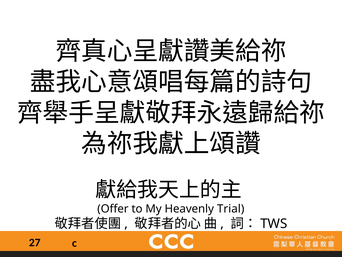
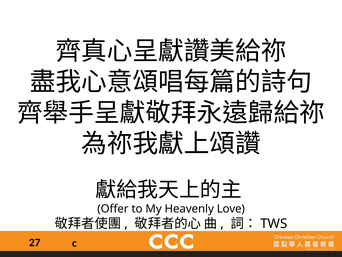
Trial: Trial -> Love (231, 208)
